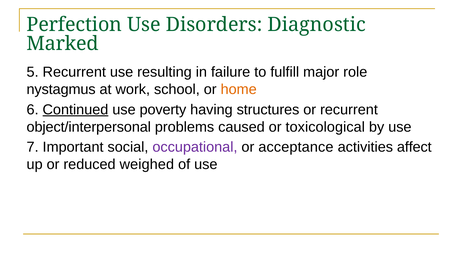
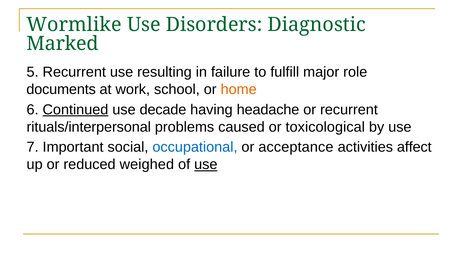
Perfection: Perfection -> Wormlike (74, 25)
nystagmus: nystagmus -> documents (61, 89)
poverty: poverty -> decade (163, 110)
structures: structures -> headache (268, 110)
object/interpersonal: object/interpersonal -> rituals/interpersonal (89, 127)
occupational colour: purple -> blue (195, 147)
use underline: none -> present (206, 164)
